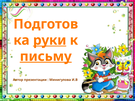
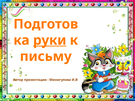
письму underline: present -> none (46, 57)
